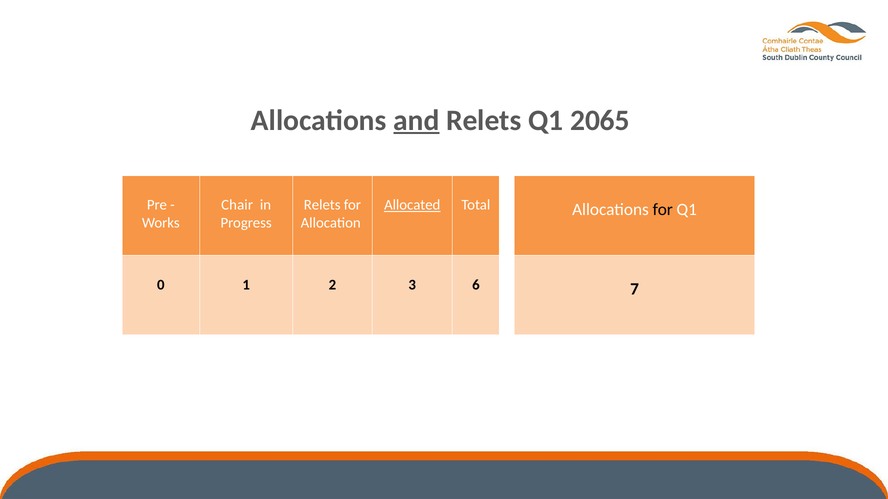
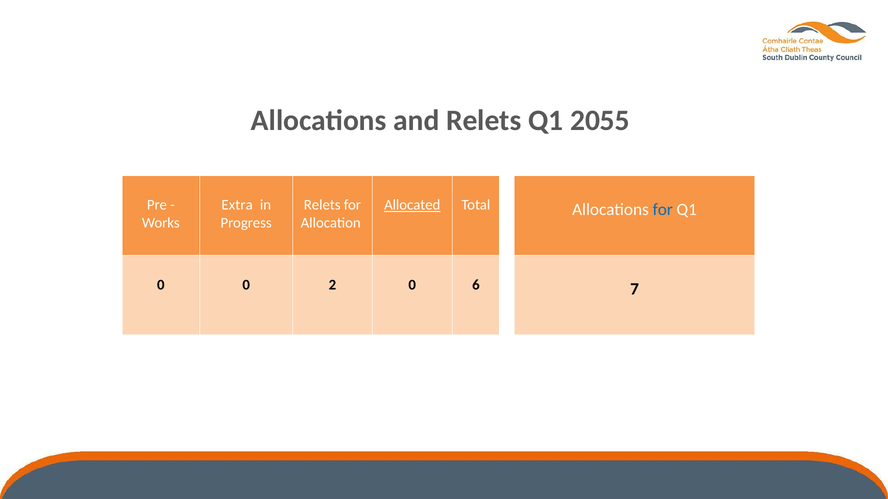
and underline: present -> none (416, 120)
2065: 2065 -> 2055 (600, 120)
Chair: Chair -> Extra (237, 205)
for colour: black -> blue (663, 210)
0 1: 1 -> 0 (246, 285)
2 3: 3 -> 0 (412, 285)
